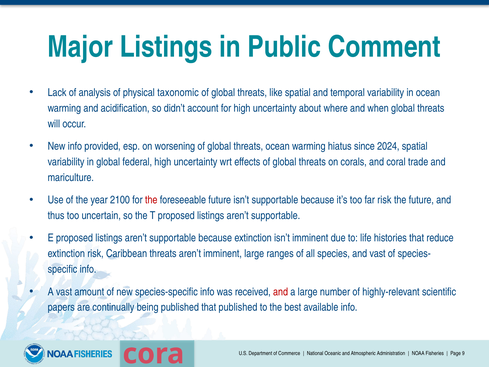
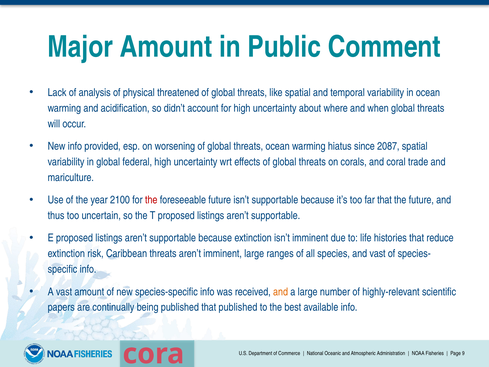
Major Listings: Listings -> Amount (166, 47)
taxonomic: taxonomic -> threatened (178, 92)
2024: 2024 -> 2087 (388, 146)
far risk: risk -> that (384, 200)
and colour: red -> orange (281, 292)
